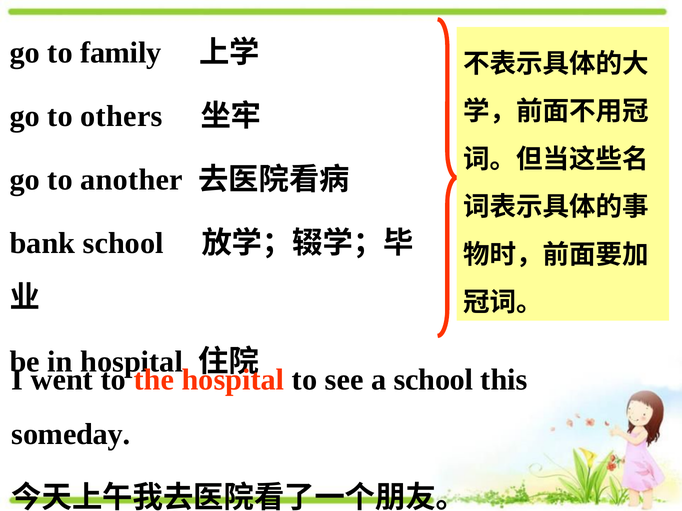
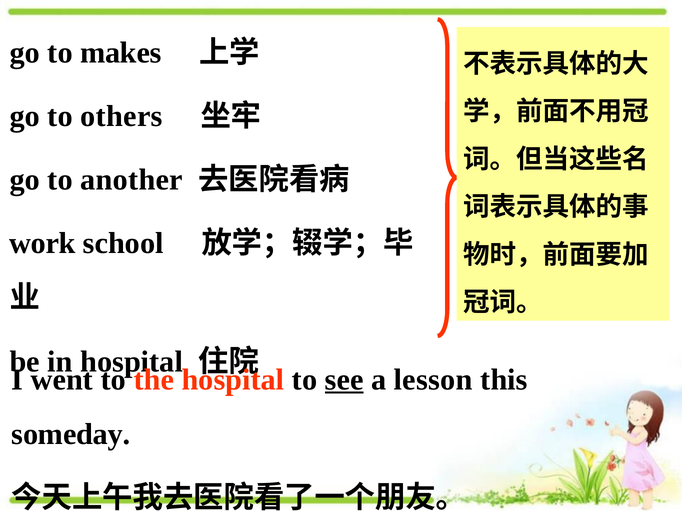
family: family -> makes (121, 53)
bank: bank -> work (43, 244)
see underline: none -> present (344, 380)
a school: school -> lesson (433, 380)
